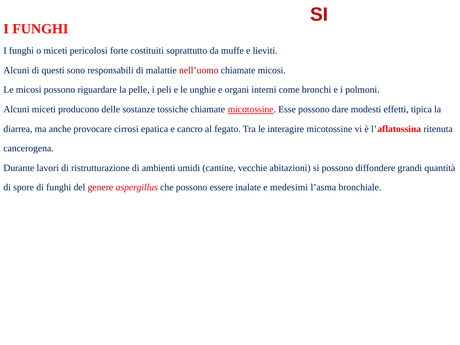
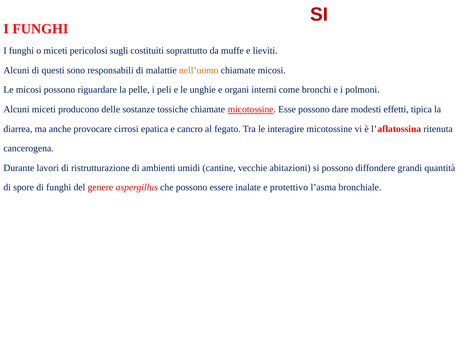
forte: forte -> sugli (119, 51)
nell’uomo colour: red -> orange (199, 70)
medesimi: medesimi -> protettivo (289, 188)
